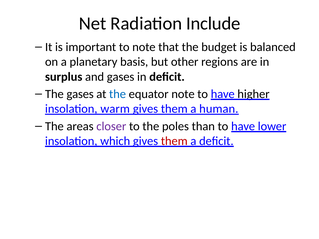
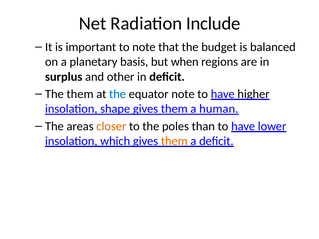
other: other -> when (185, 62)
and gases: gases -> other (121, 77)
The gases: gases -> them (80, 94)
warm: warm -> shape (115, 109)
closer colour: purple -> orange (111, 126)
them colour: red -> orange (174, 141)
